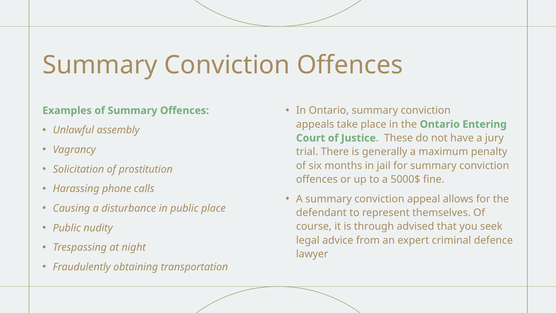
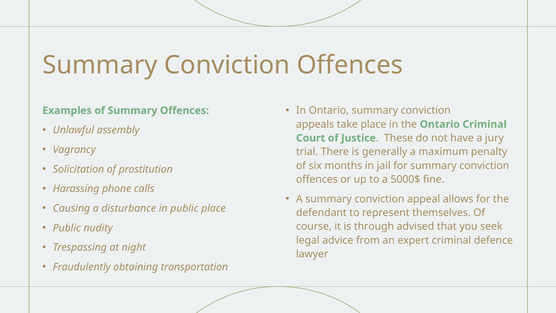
Ontario Entering: Entering -> Criminal (485, 124)
